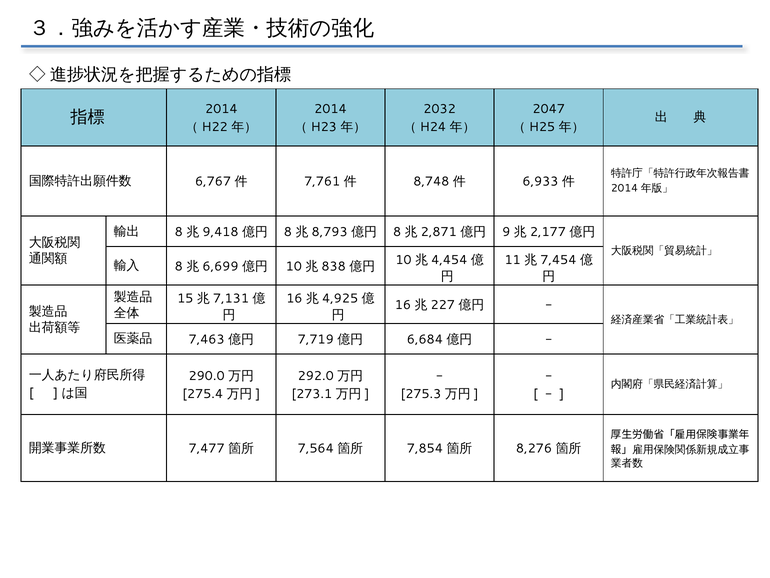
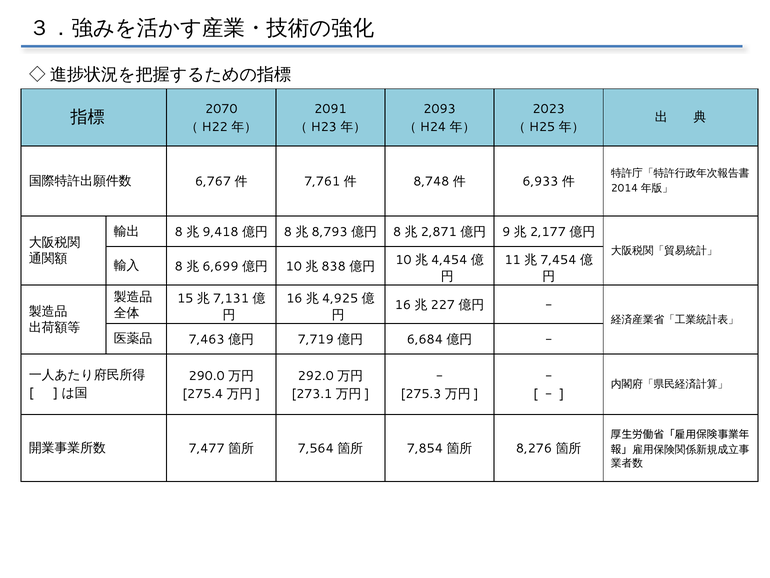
2014: 2014 -> 2070 (221, 109)
2014: 2014 -> 2091 (330, 109)
2032: 2032 -> 2093 (440, 109)
2047: 2047 -> 2023 (549, 109)
